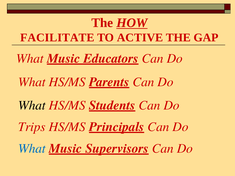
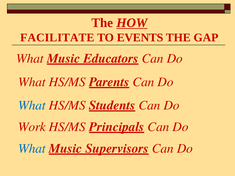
ACTIVE: ACTIVE -> EVENTS (140, 38)
What colour: black -> blue (32, 105)
Trips: Trips -> Work (32, 127)
